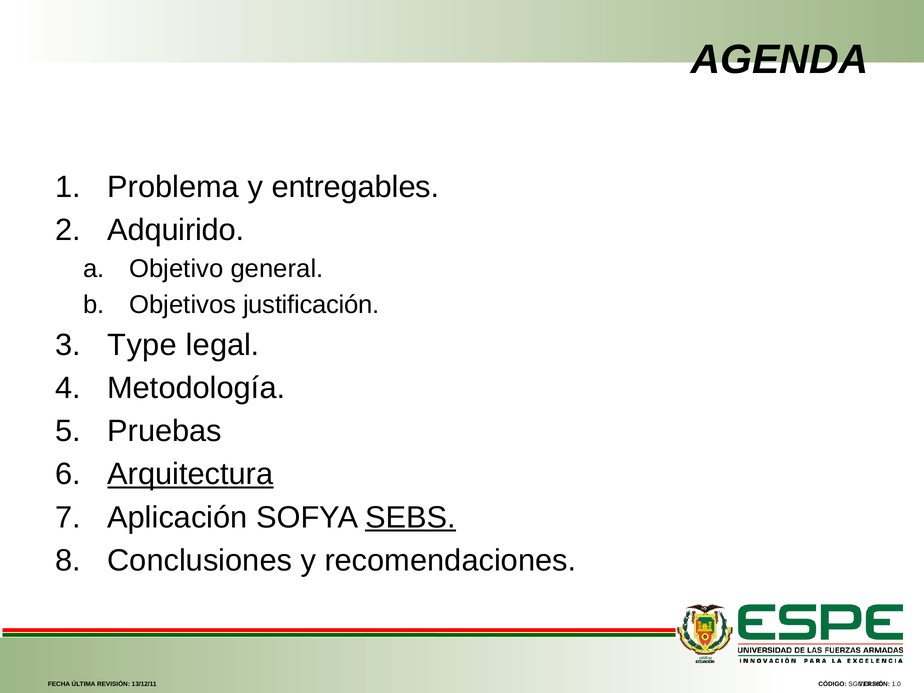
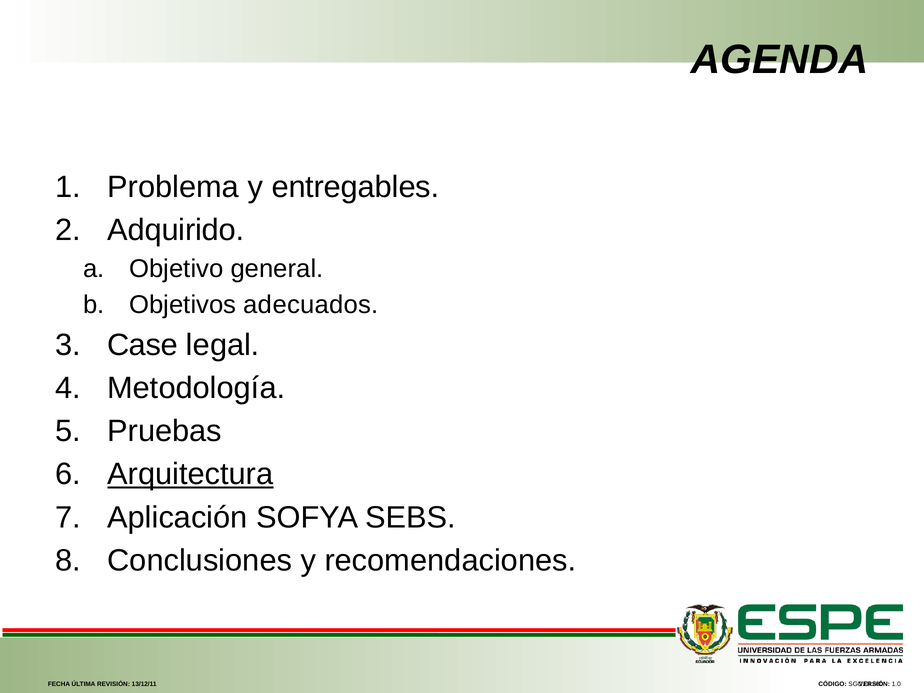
justificación: justificación -> adecuados (311, 305)
Type: Type -> Case (142, 345)
SEBS underline: present -> none (410, 517)
